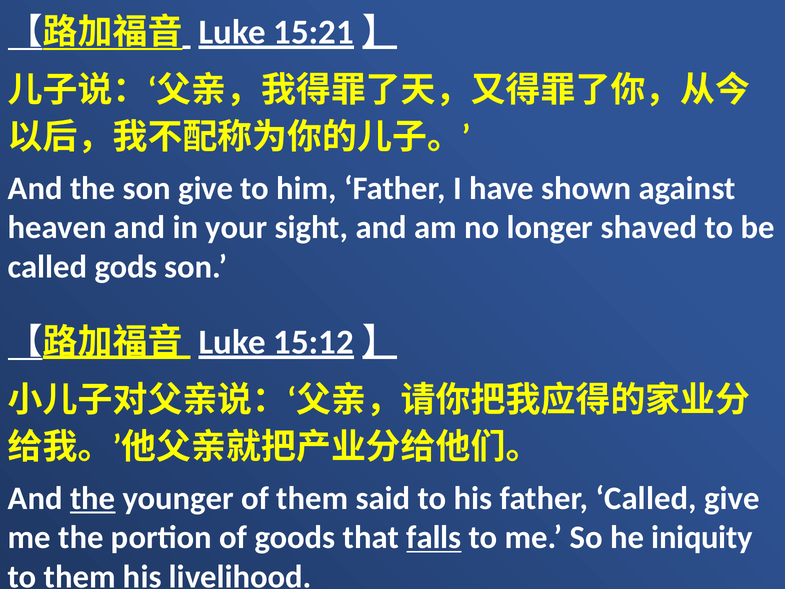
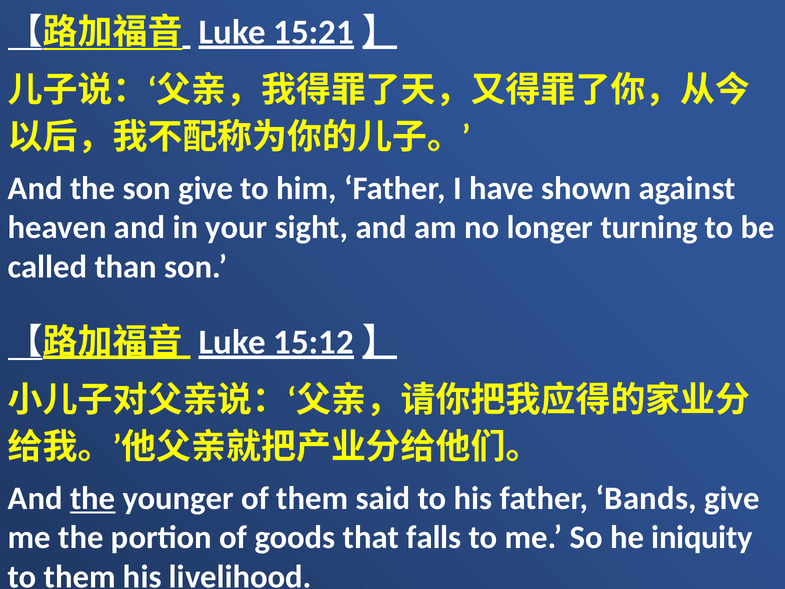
shaved: shaved -> turning (649, 228)
gods: gods -> than (126, 267)
father Called: Called -> Bands (646, 498)
falls underline: present -> none (434, 537)
